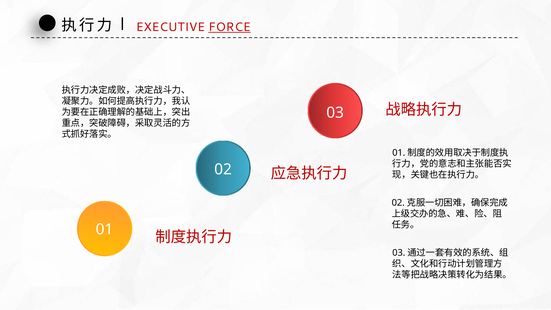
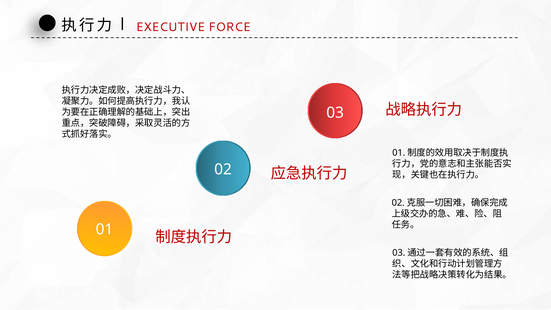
FORCE underline: present -> none (230, 27)
